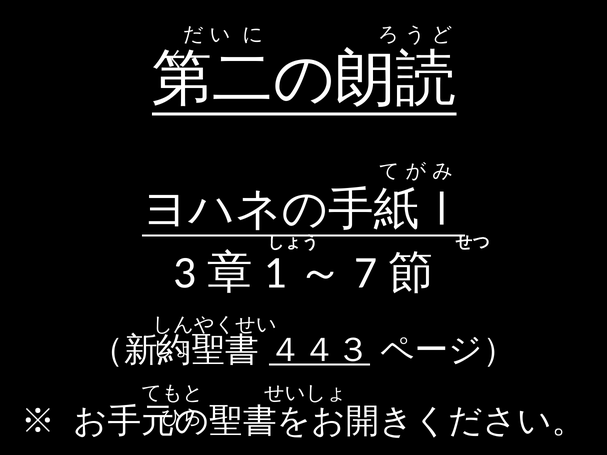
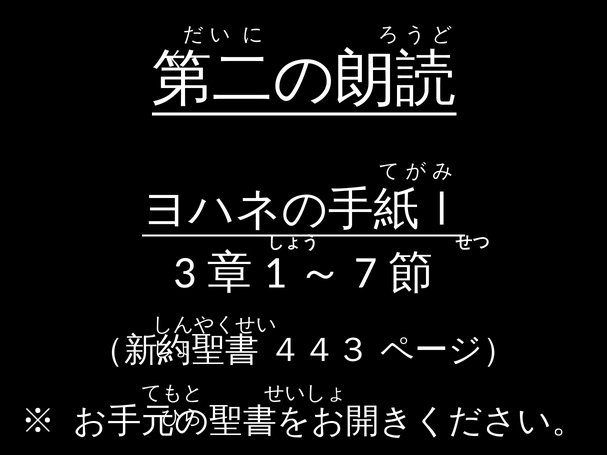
４４３ underline: present -> none (319, 350)
